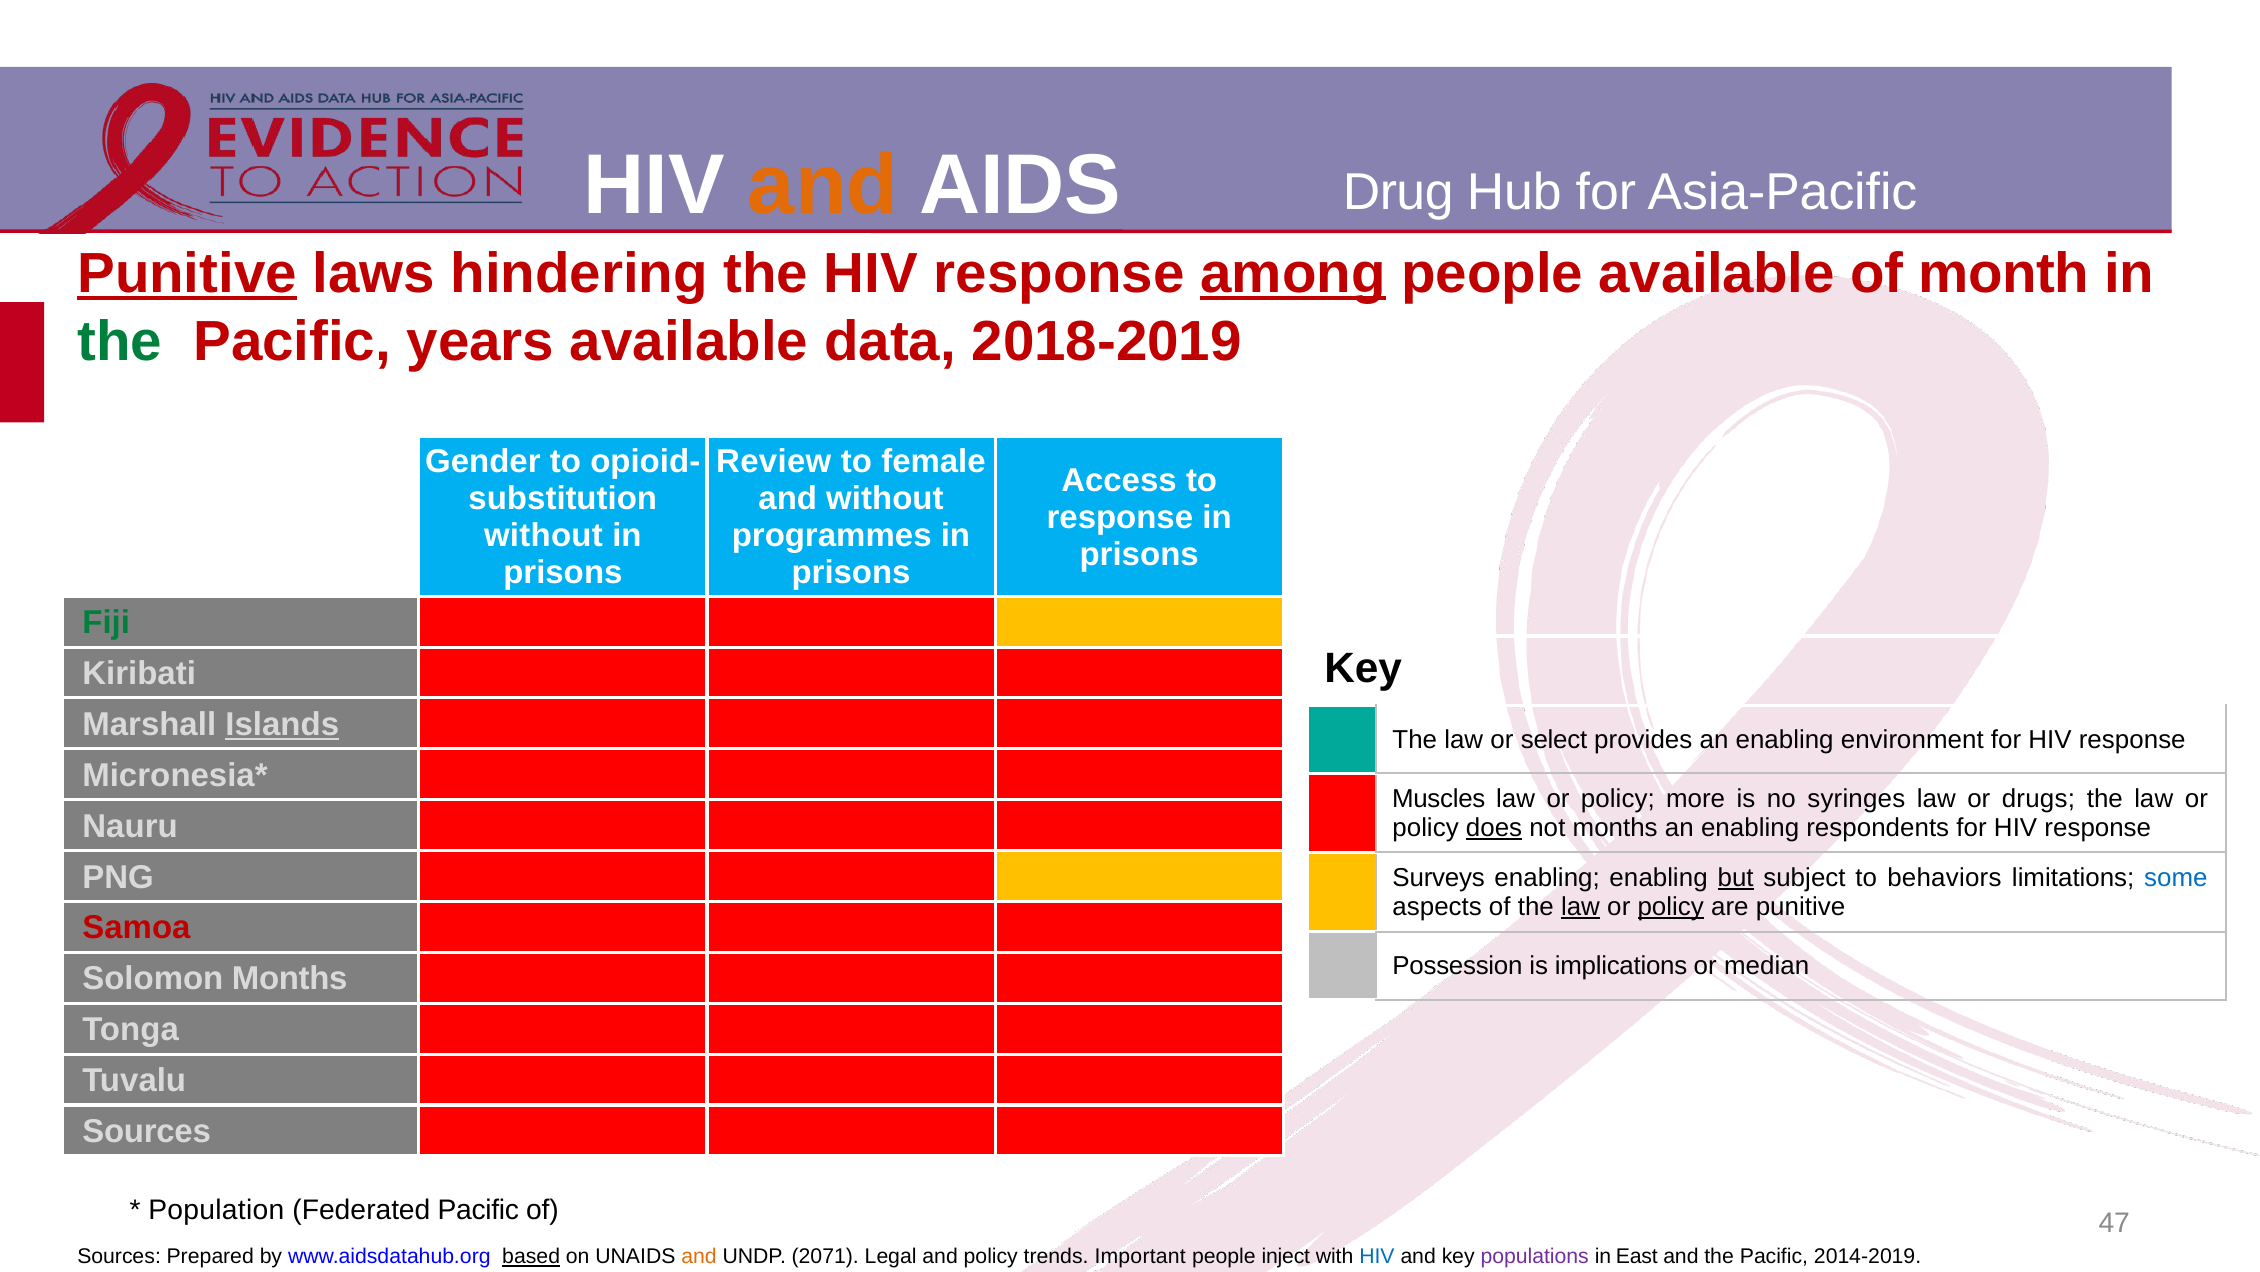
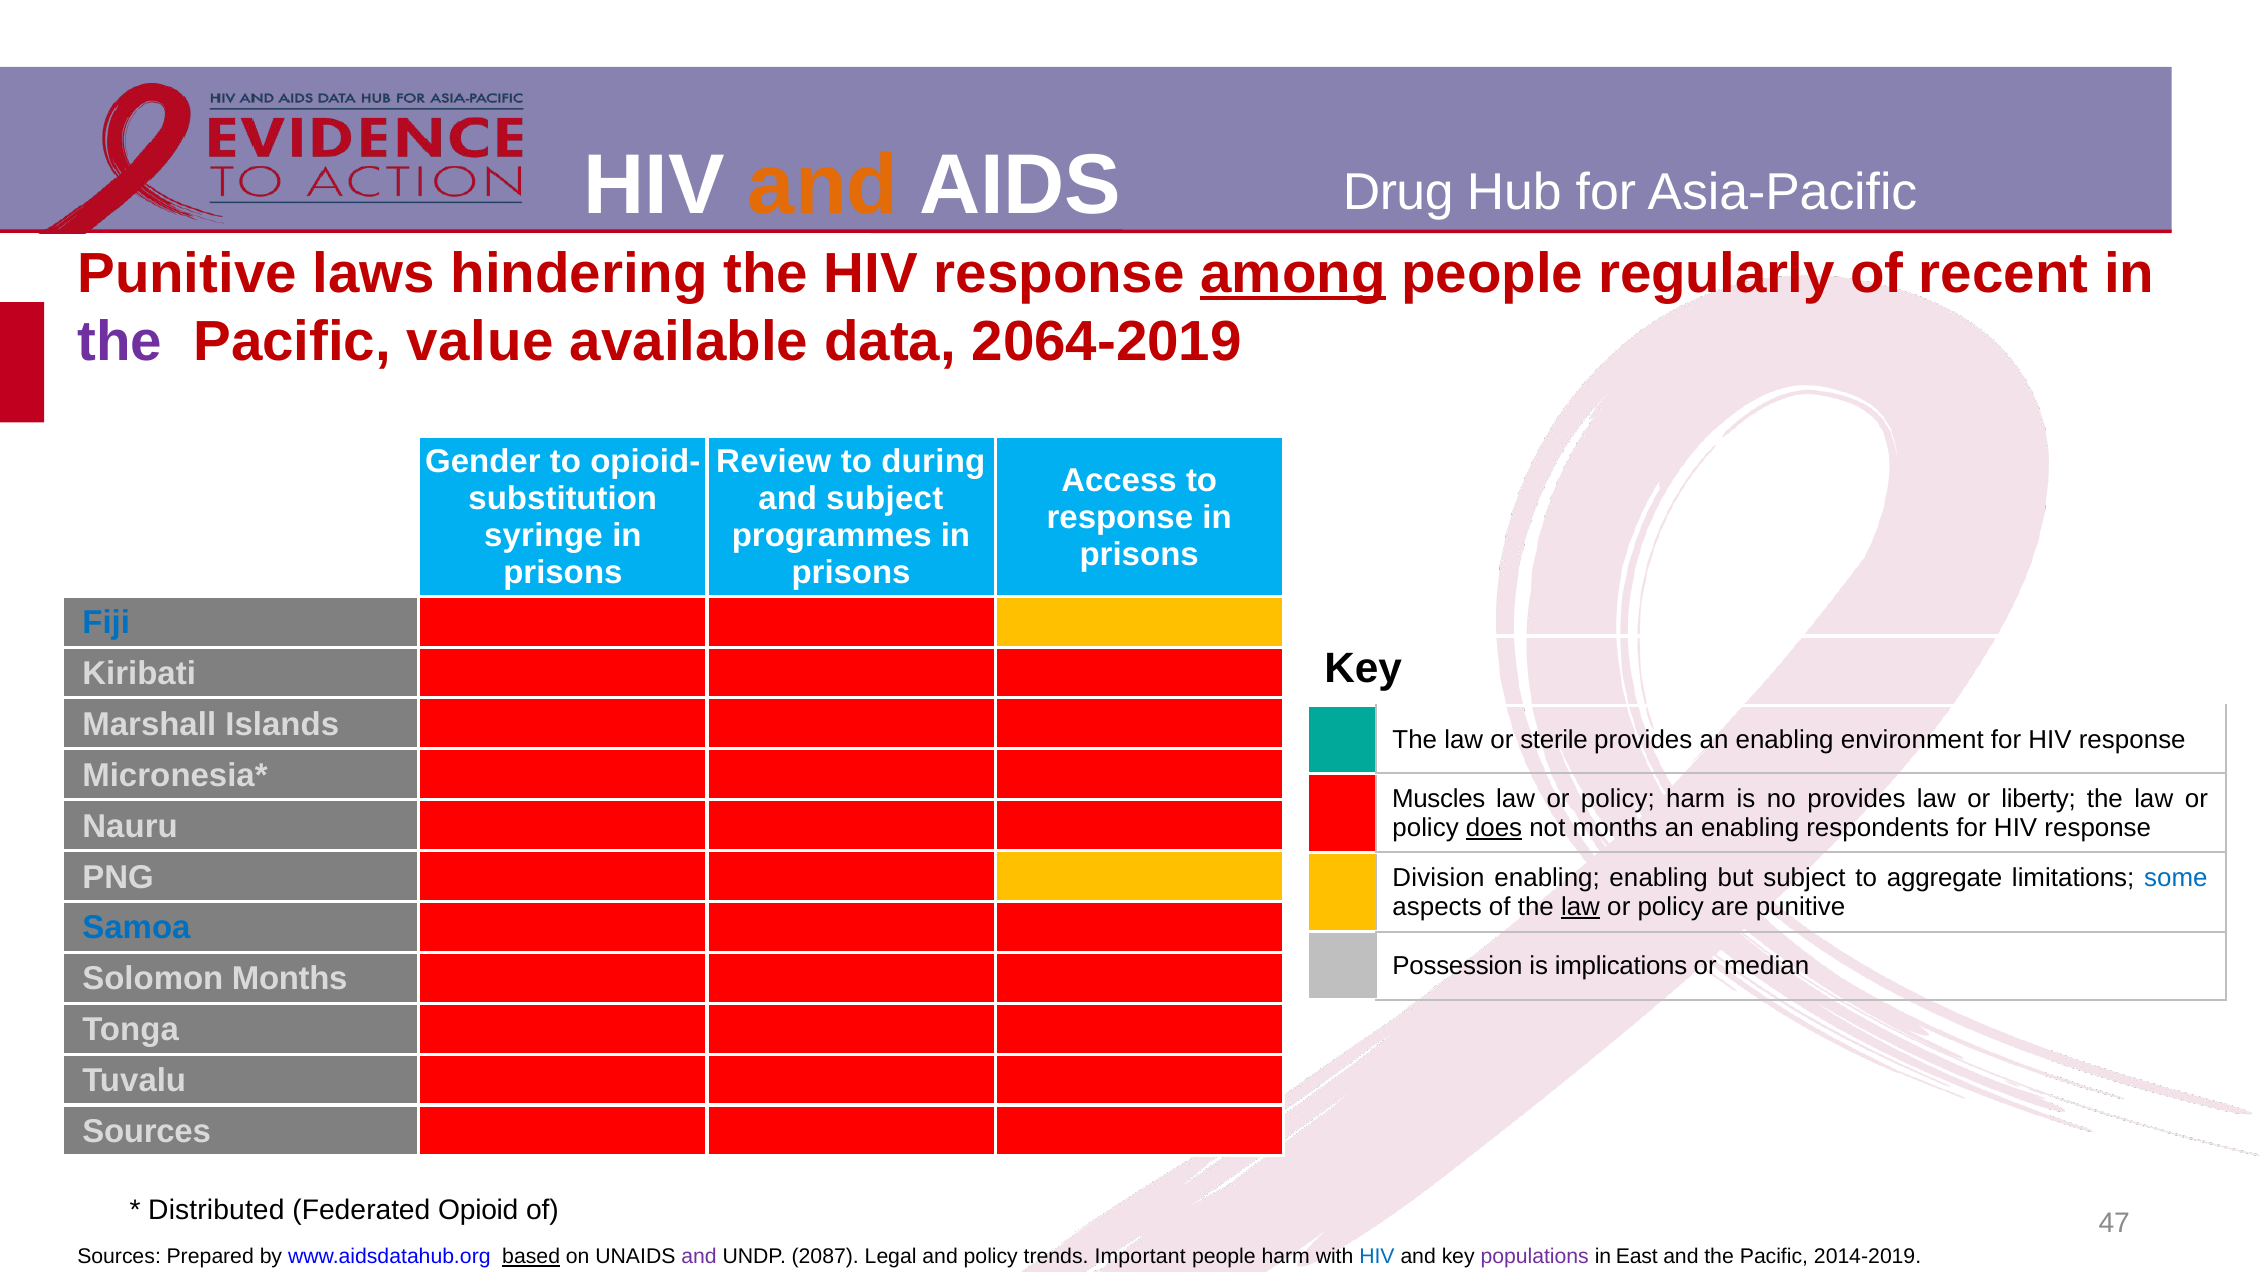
Punitive underline: present -> none (187, 274)
people available: available -> regularly (1717, 274)
month: month -> recent (2004, 274)
the colour: green -> purple (120, 341)
years: years -> value (480, 341)
2018-2019: 2018-2019 -> 2064-2019 (1107, 341)
female: female -> during (933, 462)
and without: without -> subject (885, 499)
without: without -> syringe (543, 536)
Fiji colour: green -> blue (106, 622)
Islands underline: present -> none (282, 724)
select: select -> sterile (1554, 739)
policy more: more -> harm (1696, 798)
no syringes: syringes -> provides (1856, 798)
drugs: drugs -> liberty (2039, 798)
Surveys: Surveys -> Division (1439, 878)
but underline: present -> none (1736, 878)
behaviors: behaviors -> aggregate (1945, 878)
policy underline: present -> none (1671, 906)
Samoa colour: red -> blue (136, 928)
Population: Population -> Distributed (216, 1210)
Federated Pacific: Pacific -> Opioid (478, 1210)
and colour: orange -> purple (699, 1256)
2071: 2071 -> 2087 (825, 1256)
people inject: inject -> harm (1286, 1256)
